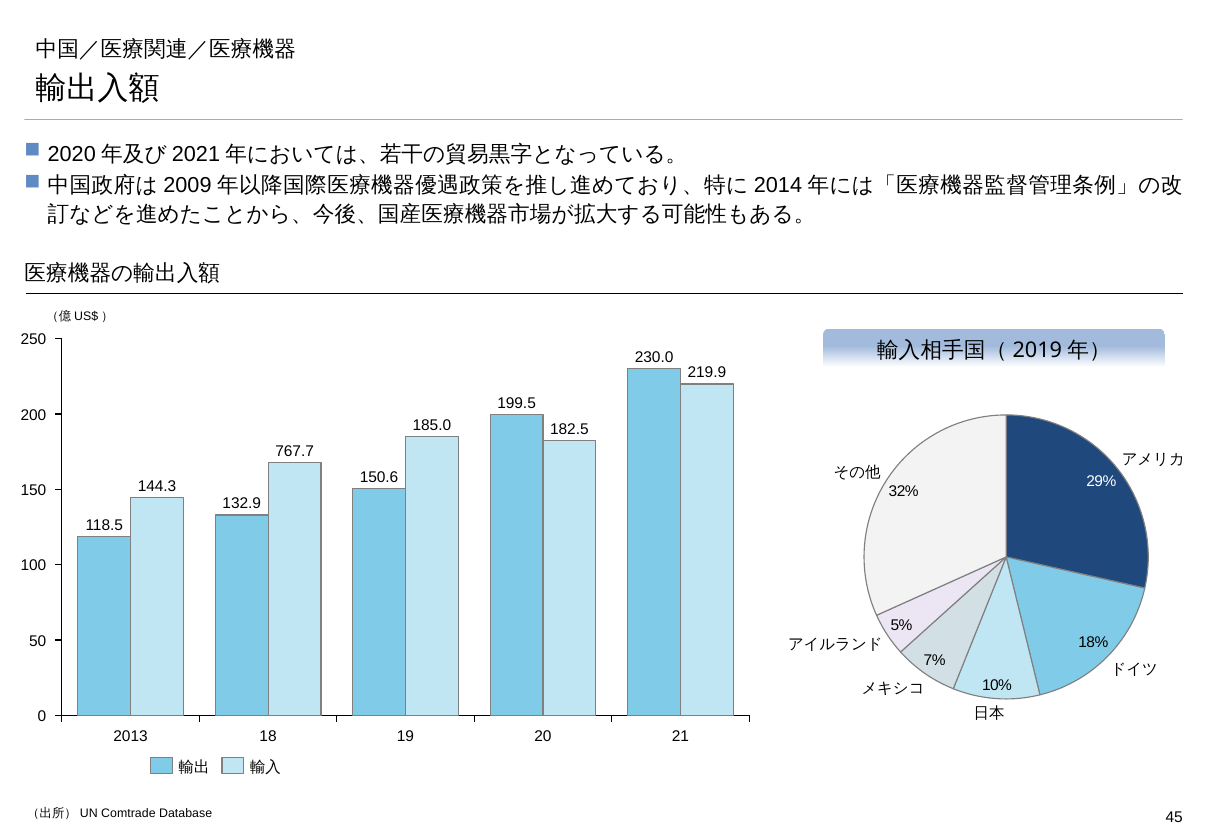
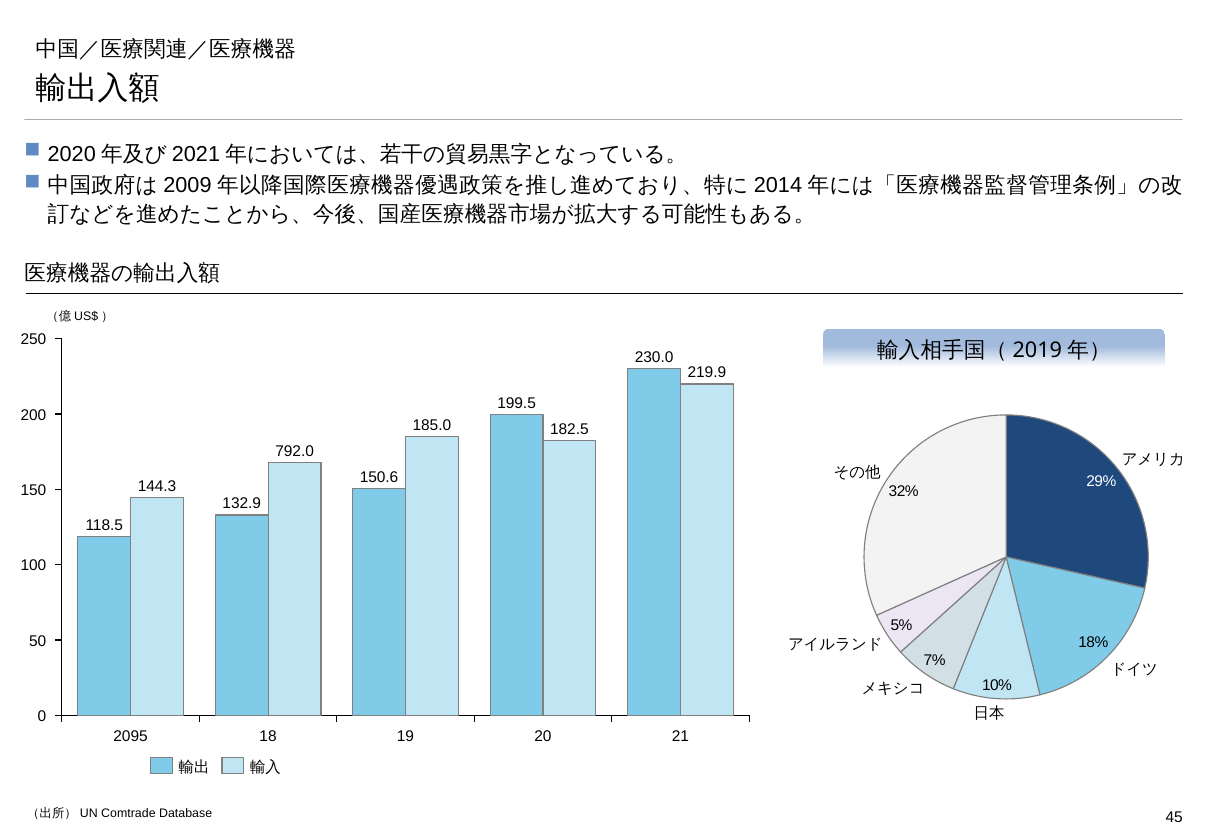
767.7: 767.7 -> 792.0 (295, 452)
2013: 2013 -> 2095 (131, 737)
